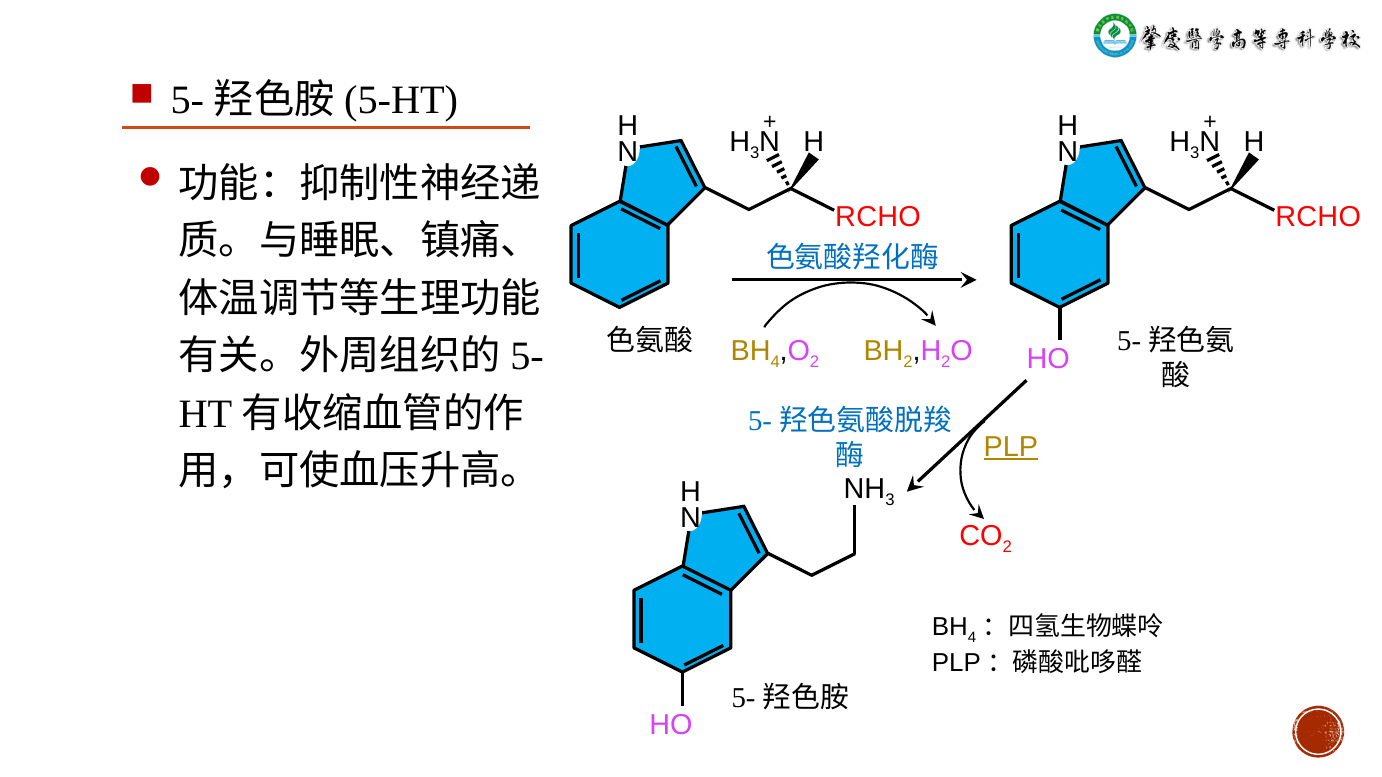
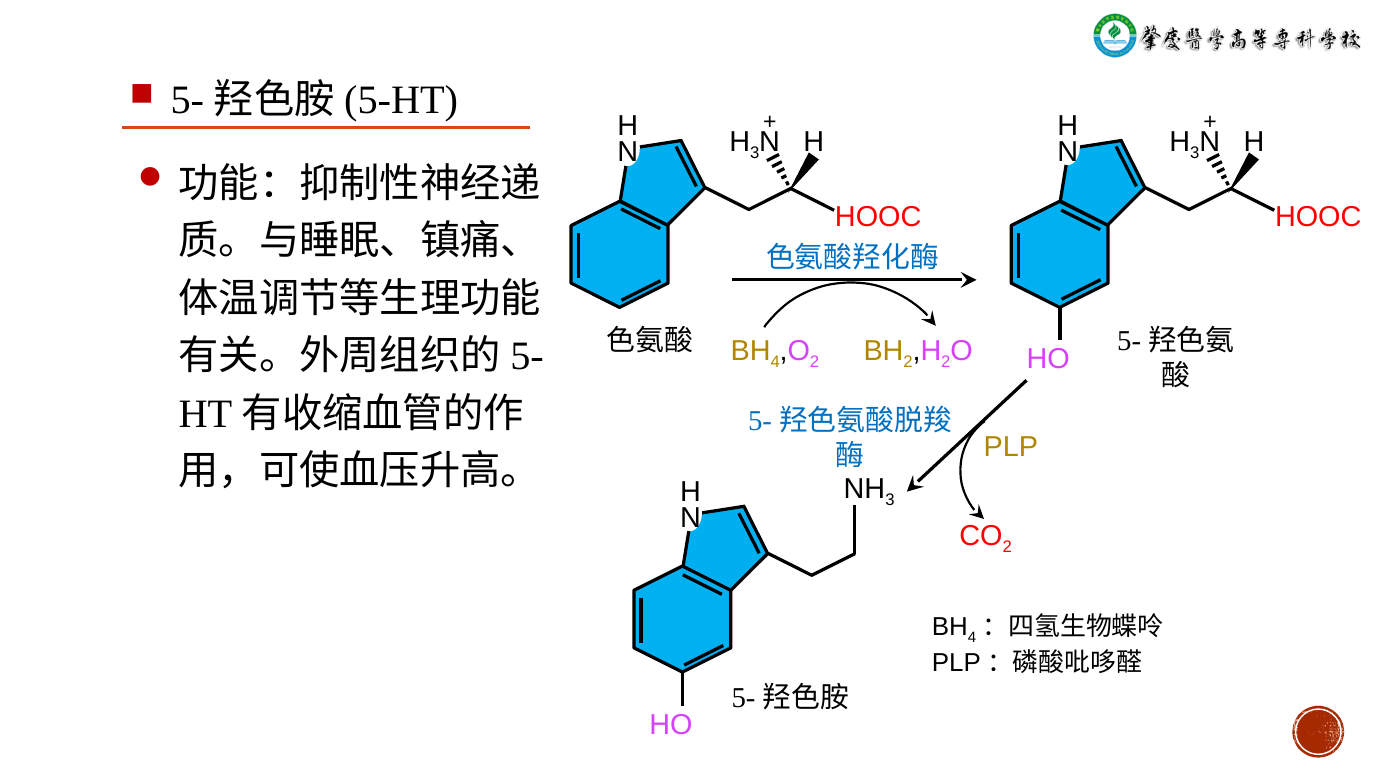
RCHO: RCHO -> HOOC (878, 217)
RCHO: RCHO -> HOOC (1318, 217)
PLP underline: present -> none (1011, 447)
